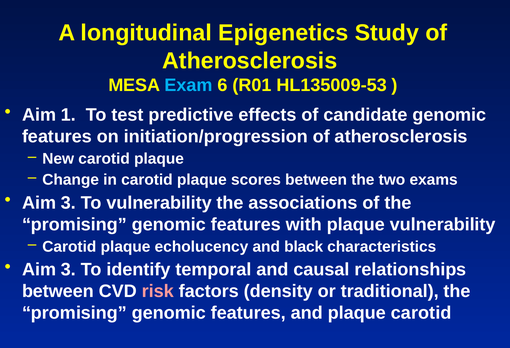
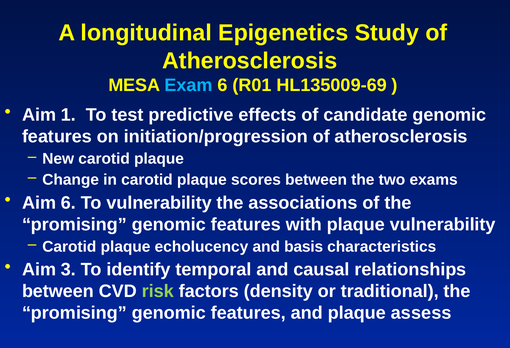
HL135009-53: HL135009-53 -> HL135009-69 (332, 85)
3: 3 -> 6 (68, 203)
black: black -> basis (304, 246)
risk colour: pink -> light green (158, 291)
plaque carotid: carotid -> assess (421, 313)
